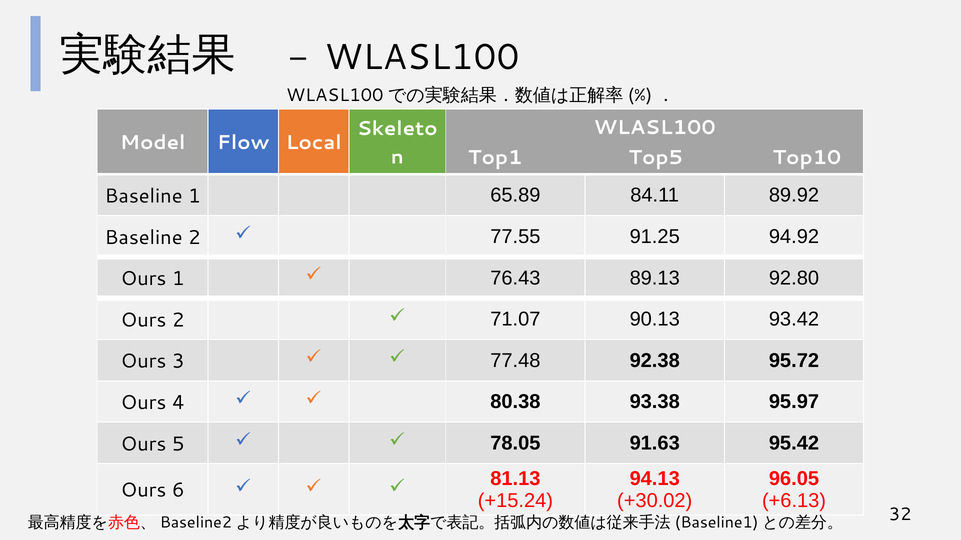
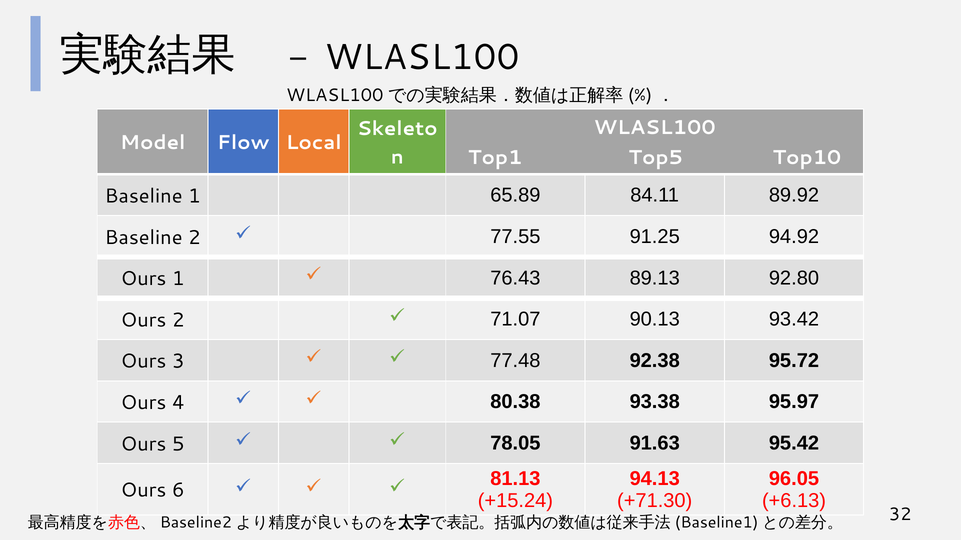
+30.02: +30.02 -> +71.30 (655, 501)
